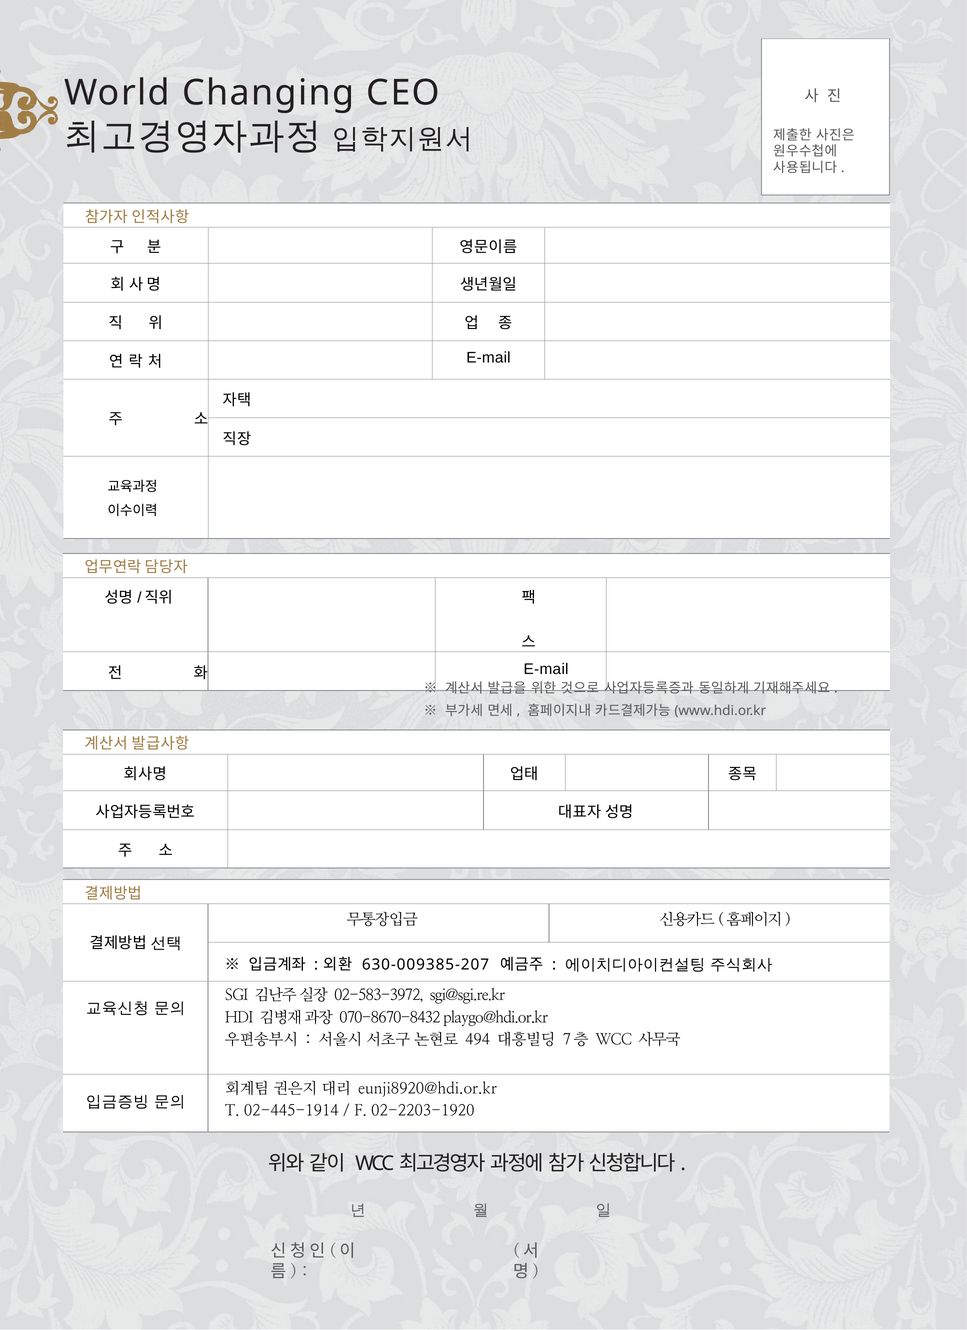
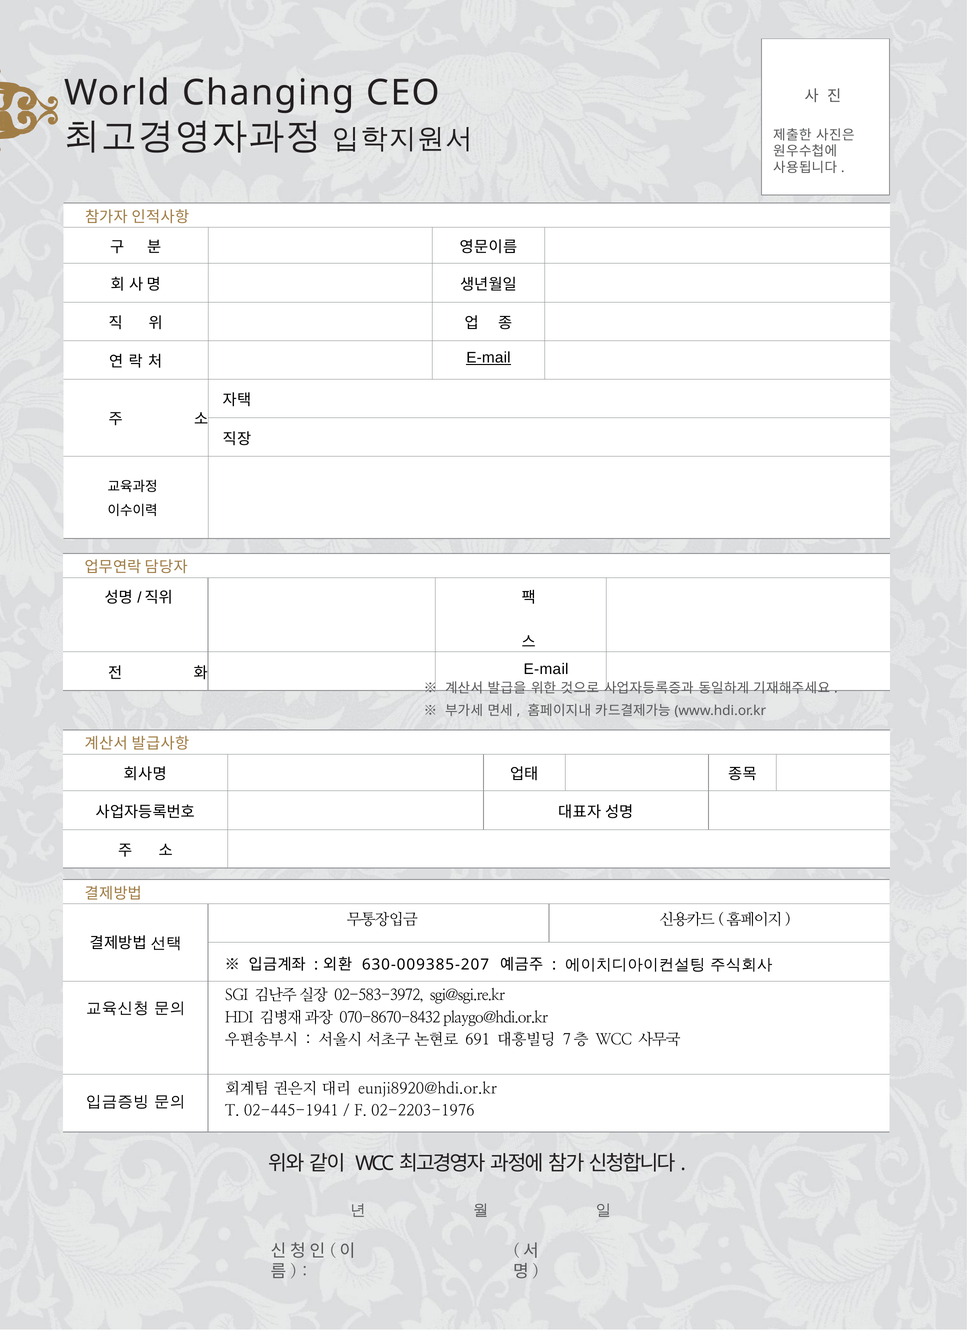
E-mail underline: none -> present (488, 358)
494: 494 -> 691 (478, 1040)
02-445-1914: 02-445-1914 -> 02-445-1941 (291, 1111)
02-2203-1920: 02-2203-1920 -> 02-2203-1976 (423, 1111)
